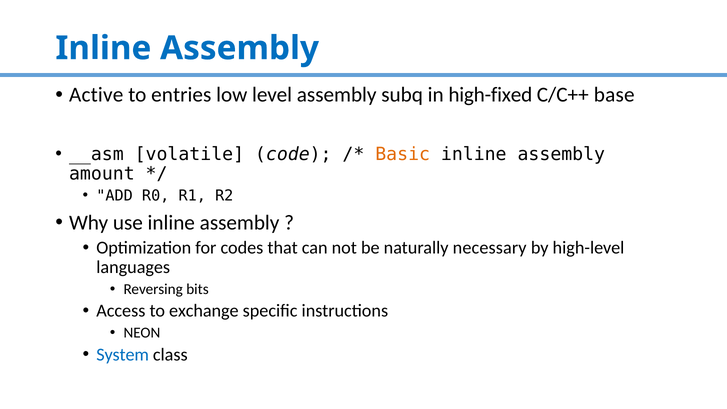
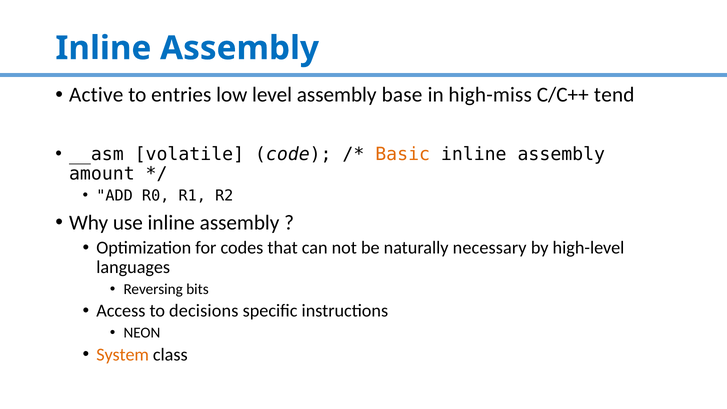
subq: subq -> base (402, 95)
high-fixed: high-fixed -> high-miss (490, 95)
base: base -> tend (614, 95)
exchange: exchange -> decisions (204, 311)
System colour: blue -> orange (123, 354)
